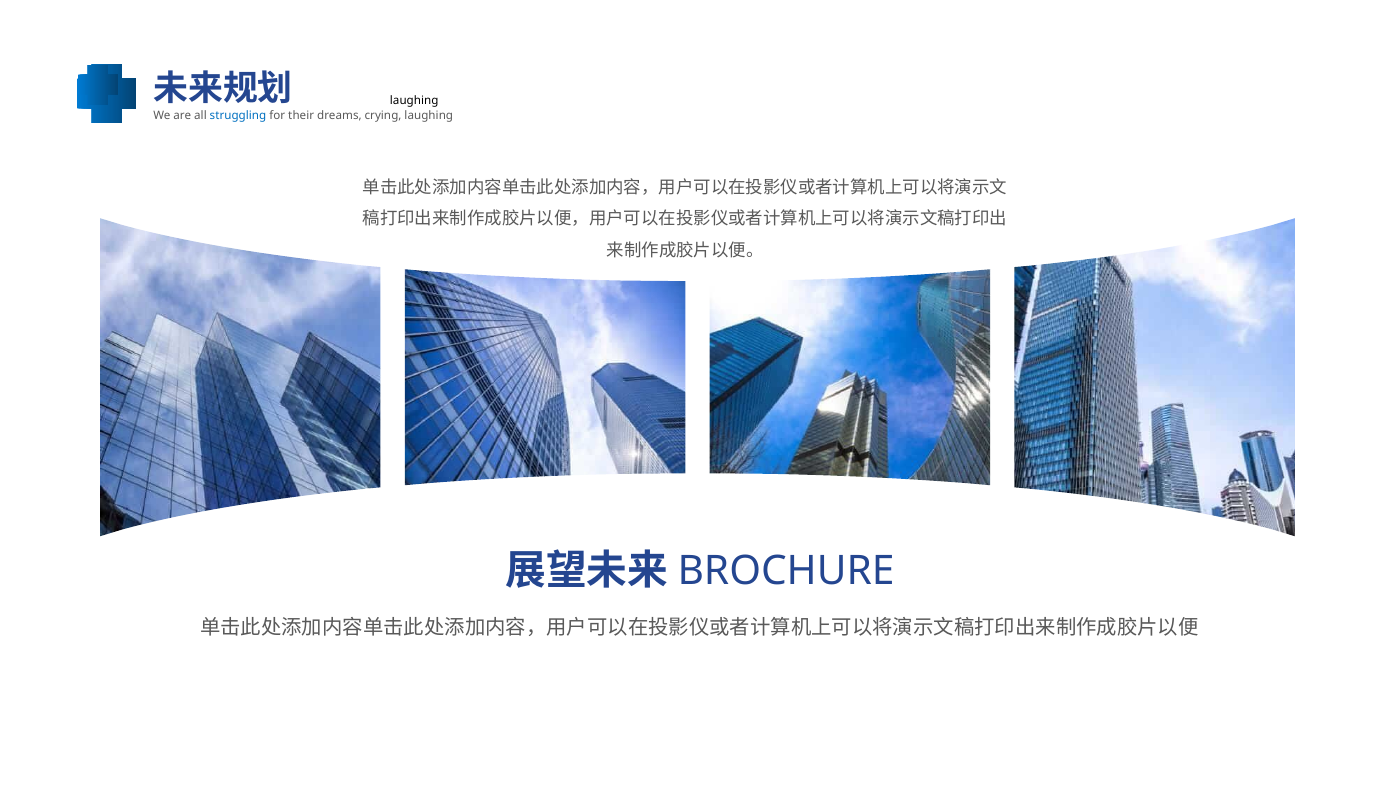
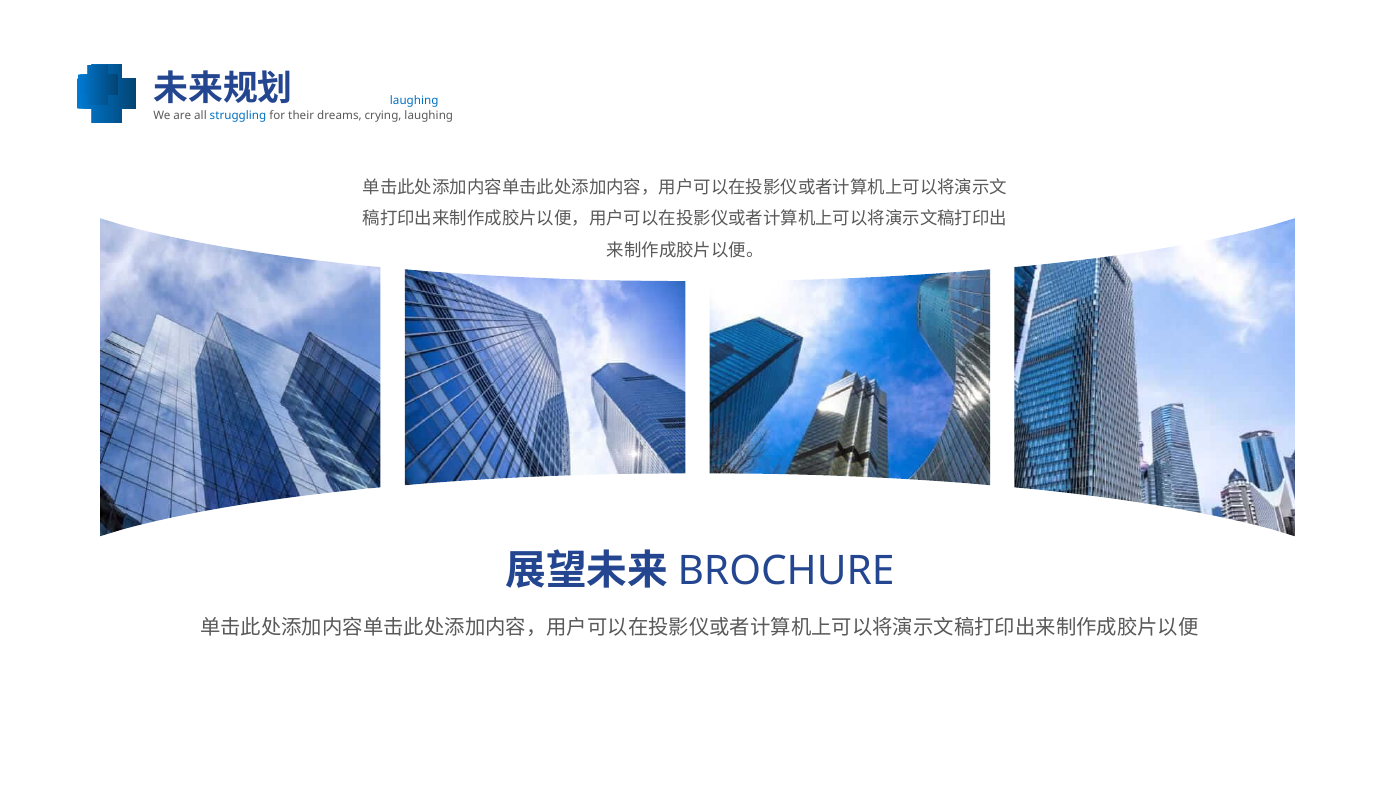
laughing colour: black -> blue (414, 101)
